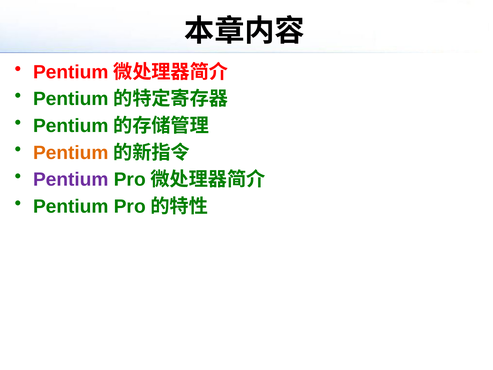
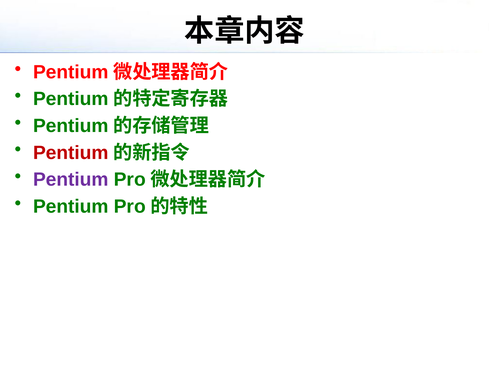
Pentium colour: orange -> red (71, 153)
